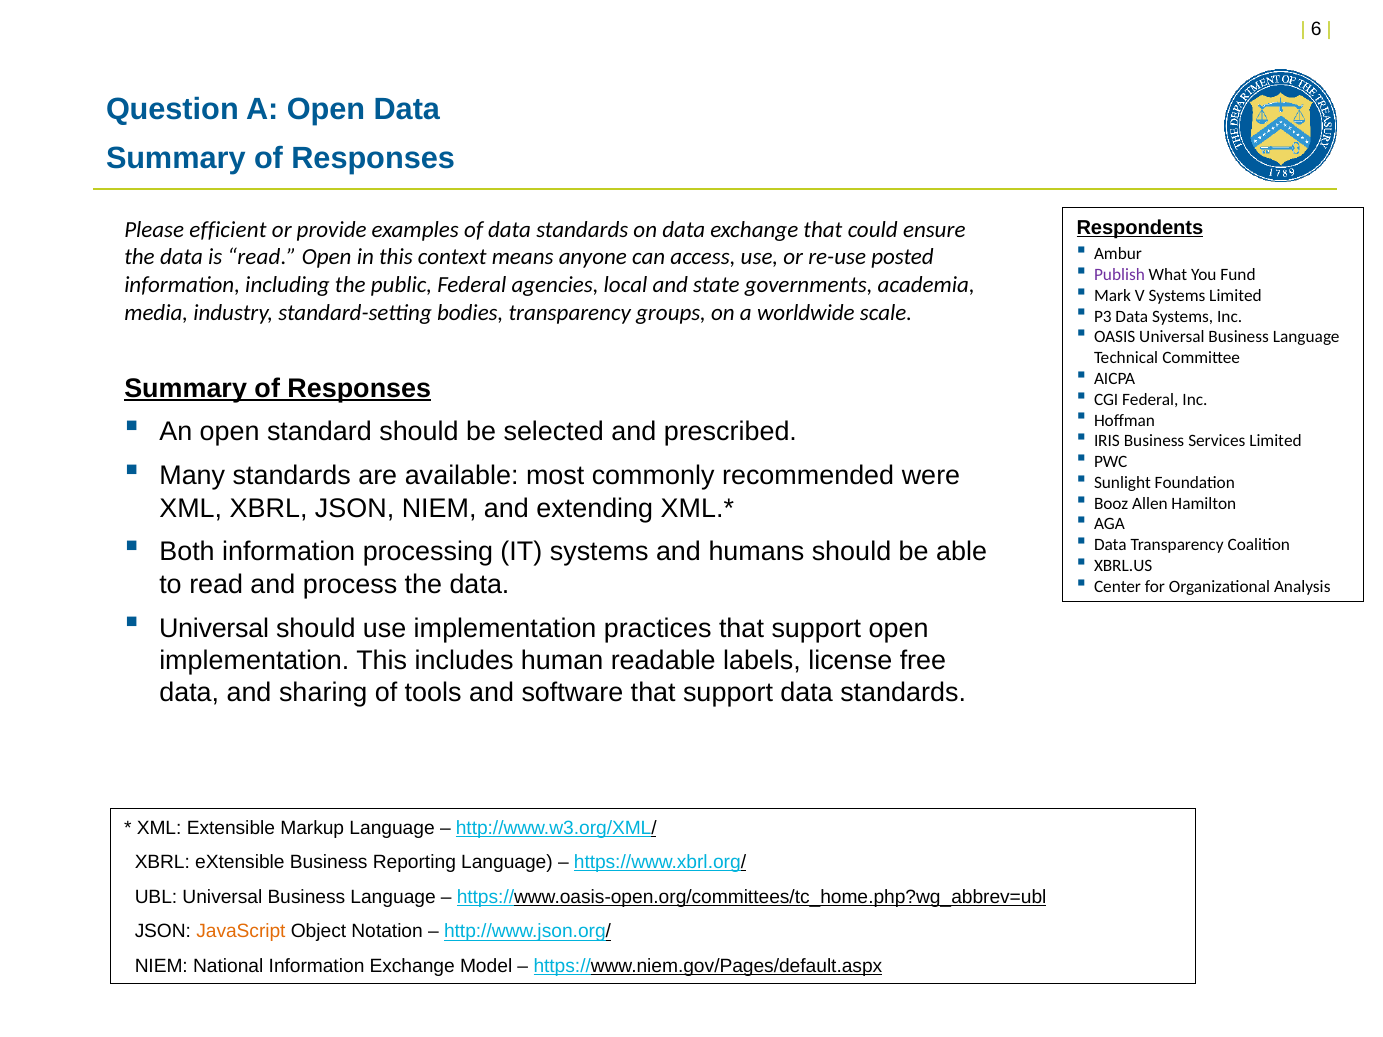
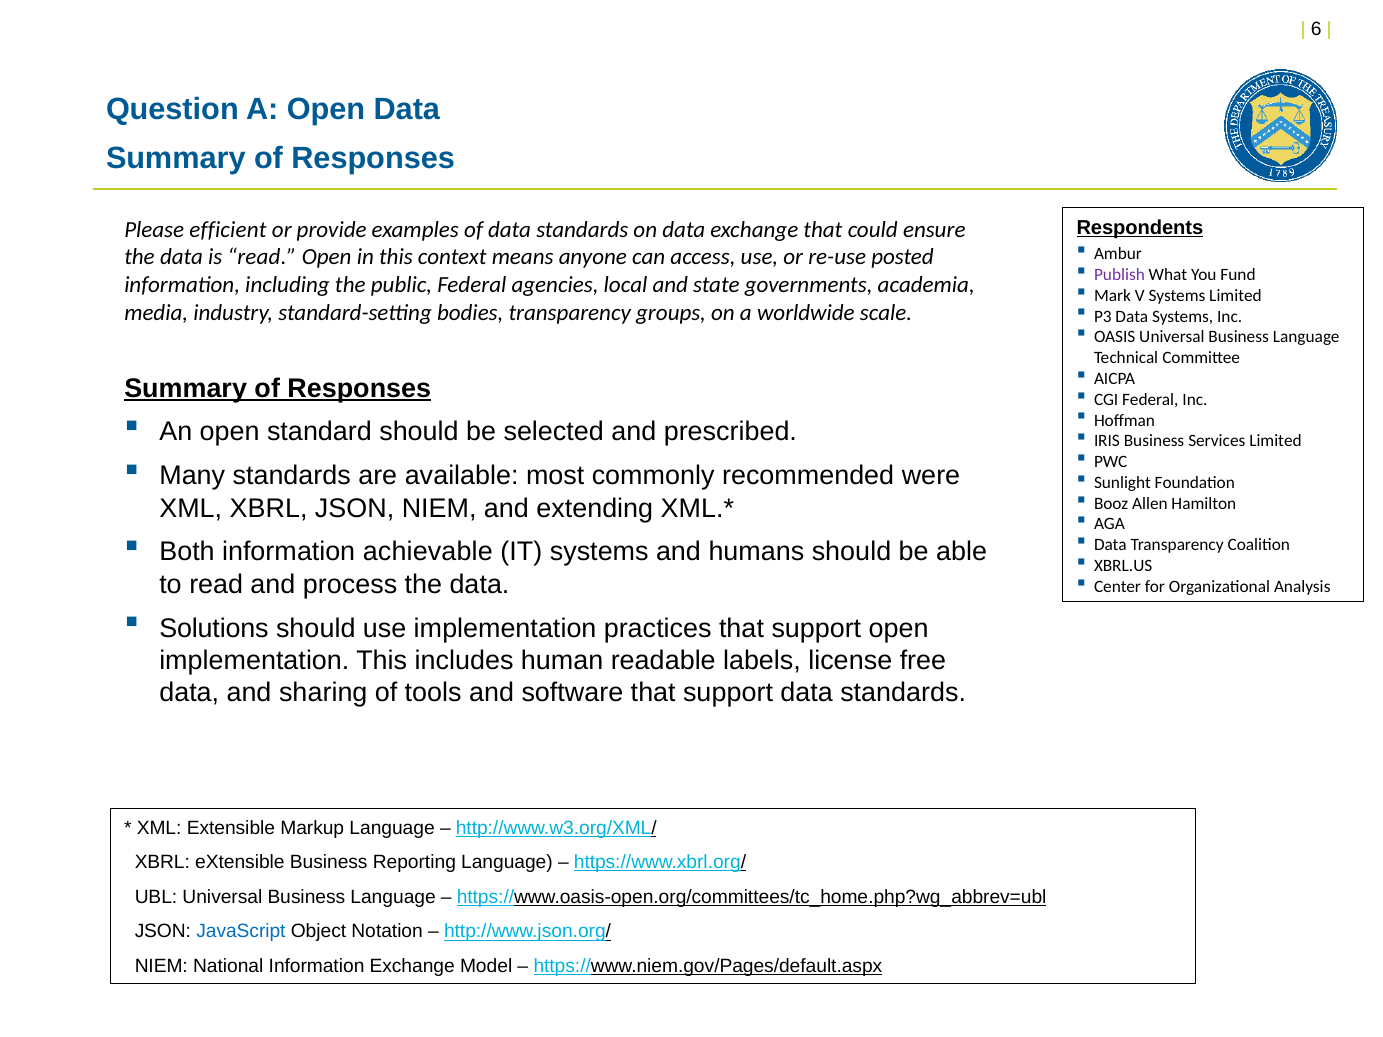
processing: processing -> achievable (428, 552)
Universal: Universal -> Solutions (214, 628)
JavaScript colour: orange -> blue (241, 932)
